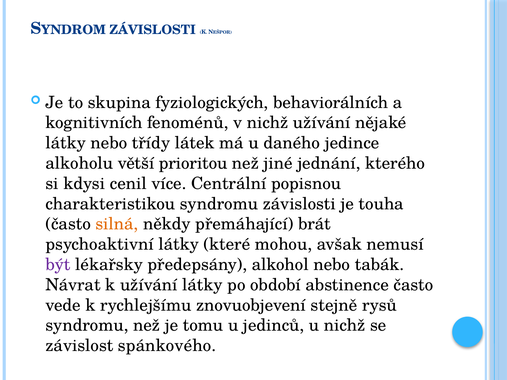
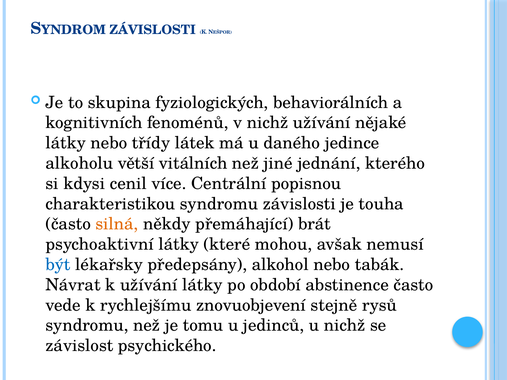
prioritou: prioritou -> vitálních (193, 163)
být colour: purple -> blue (58, 265)
spánkového: spánkového -> psychického (167, 346)
